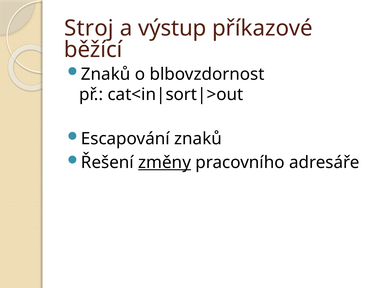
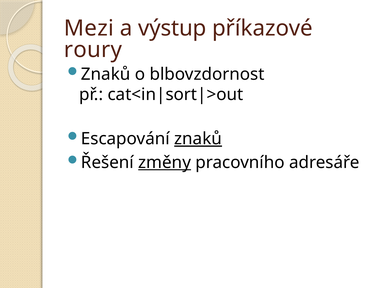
Stroj: Stroj -> Mezi (89, 28)
běžící: běžící -> roury (93, 50)
znaků underline: none -> present (198, 138)
